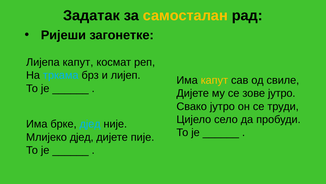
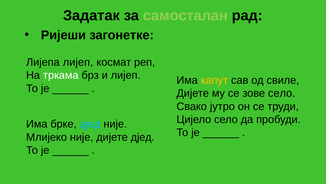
самосталан colour: yellow -> light green (185, 15)
Лијепа капут: капут -> лијеп (78, 62)
тркама colour: light blue -> white (61, 75)
зове јутро: јутро -> село (282, 93)
Млијеко дјед: дјед -> није (82, 137)
дијете пије: пије -> дјед (143, 137)
